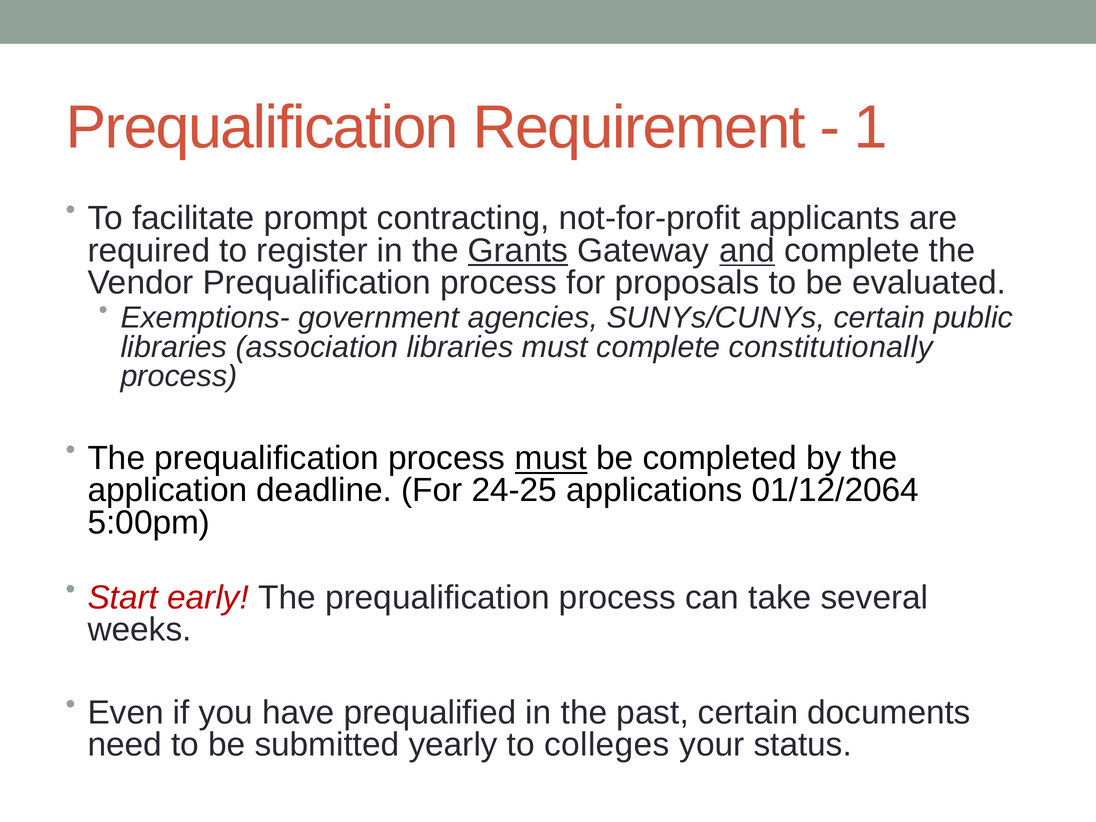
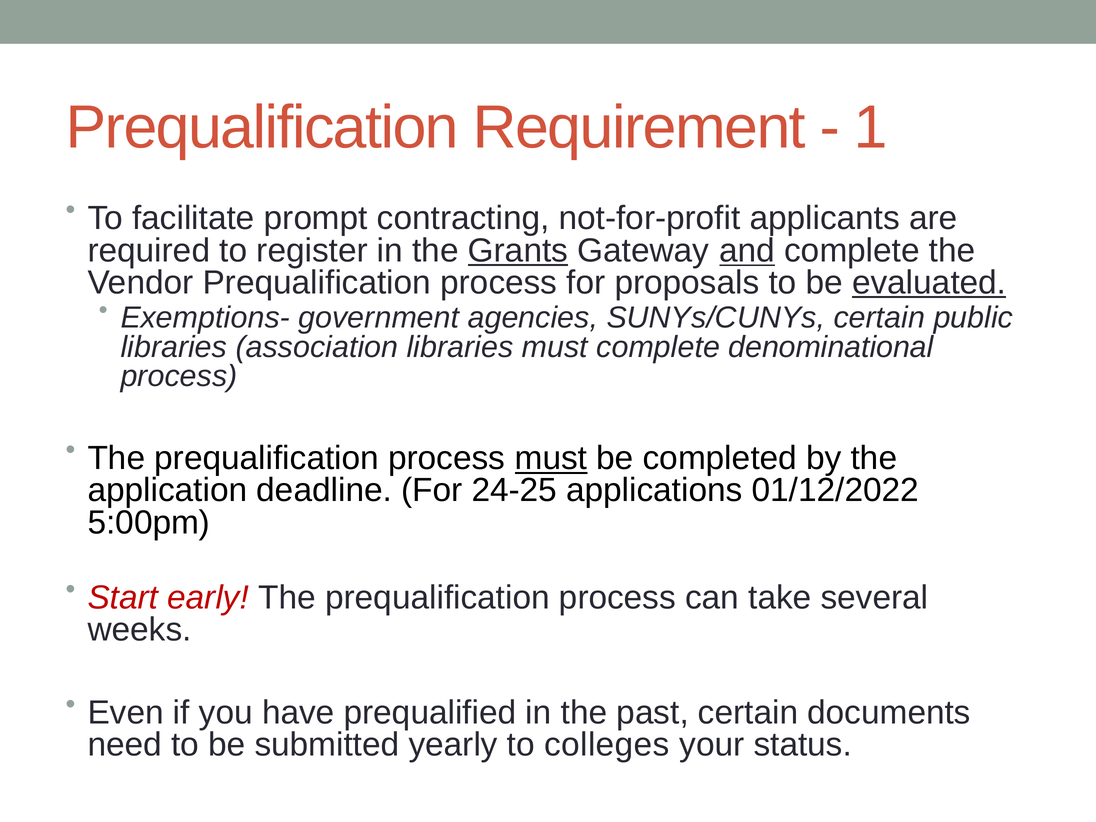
evaluated underline: none -> present (929, 283)
constitutionally: constitutionally -> denominational (831, 347)
01/12/2064: 01/12/2064 -> 01/12/2022 (835, 490)
